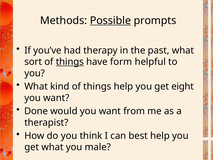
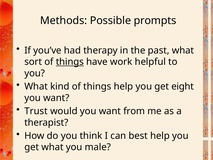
Possible underline: present -> none (110, 20)
form: form -> work (121, 62)
Done: Done -> Trust (36, 111)
